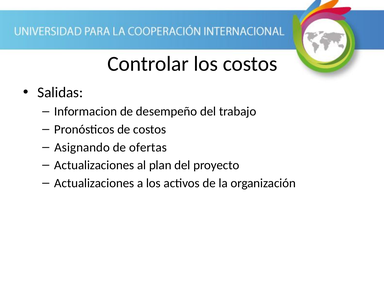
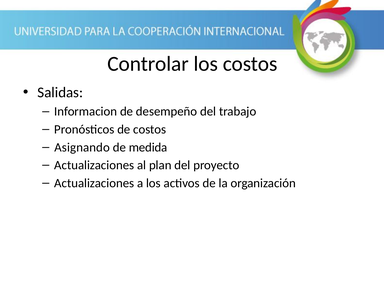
ofertas: ofertas -> medida (148, 147)
